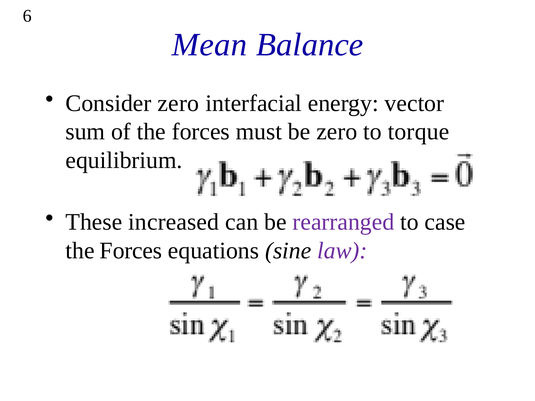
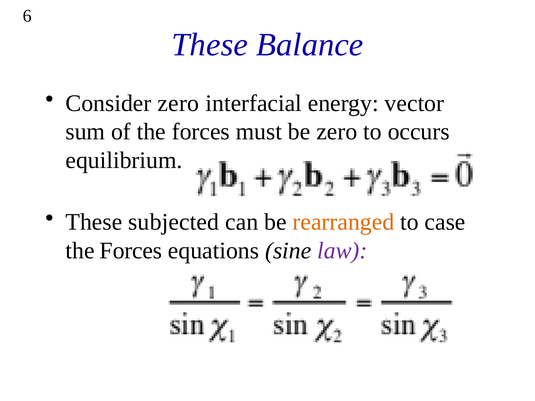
Mean: Mean -> These (210, 45)
torque: torque -> occurs (419, 132)
increased: increased -> subjected (174, 222)
rearranged colour: purple -> orange (343, 222)
